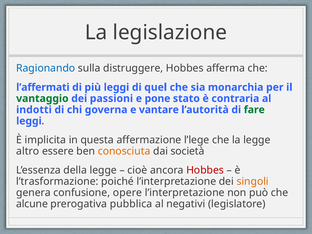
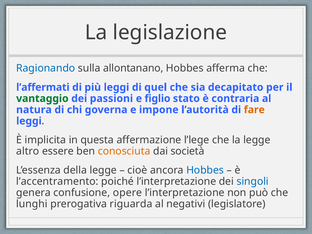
distruggere: distruggere -> allontanano (133, 68)
monarchia: monarchia -> decapitato (236, 87)
pone: pone -> figlio (157, 99)
indotti: indotti -> natura (34, 110)
vantare: vantare -> impone (159, 110)
fare colour: green -> orange (254, 110)
Hobbes colour: red -> blue (205, 170)
l’trasformazione: l’trasformazione -> l’accentramento (57, 181)
singoli colour: orange -> blue (253, 181)
alcune: alcune -> lunghi (32, 204)
pubblica: pubblica -> riguarda (131, 204)
